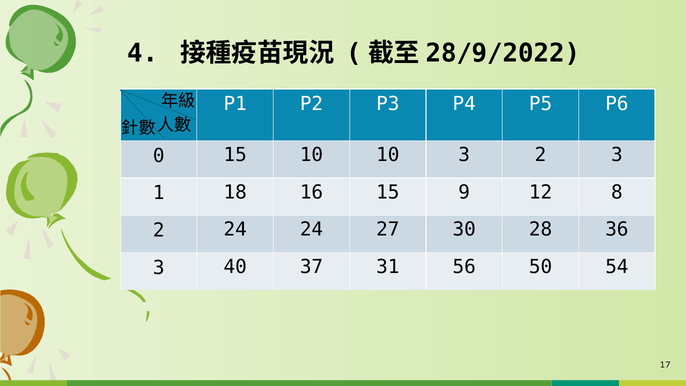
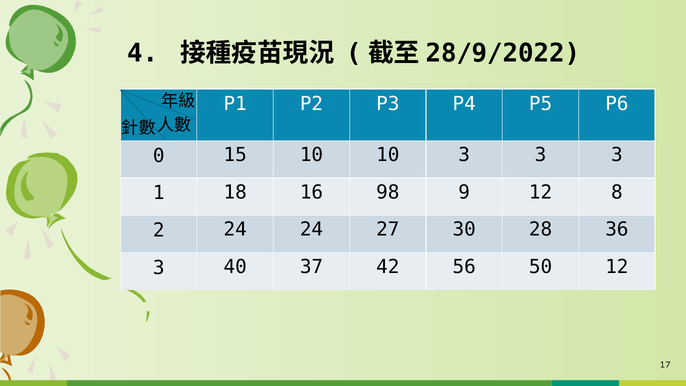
10 3 2: 2 -> 3 (541, 155)
16 15: 15 -> 98 (388, 192)
31: 31 -> 42 (388, 267)
50 54: 54 -> 12 (617, 267)
